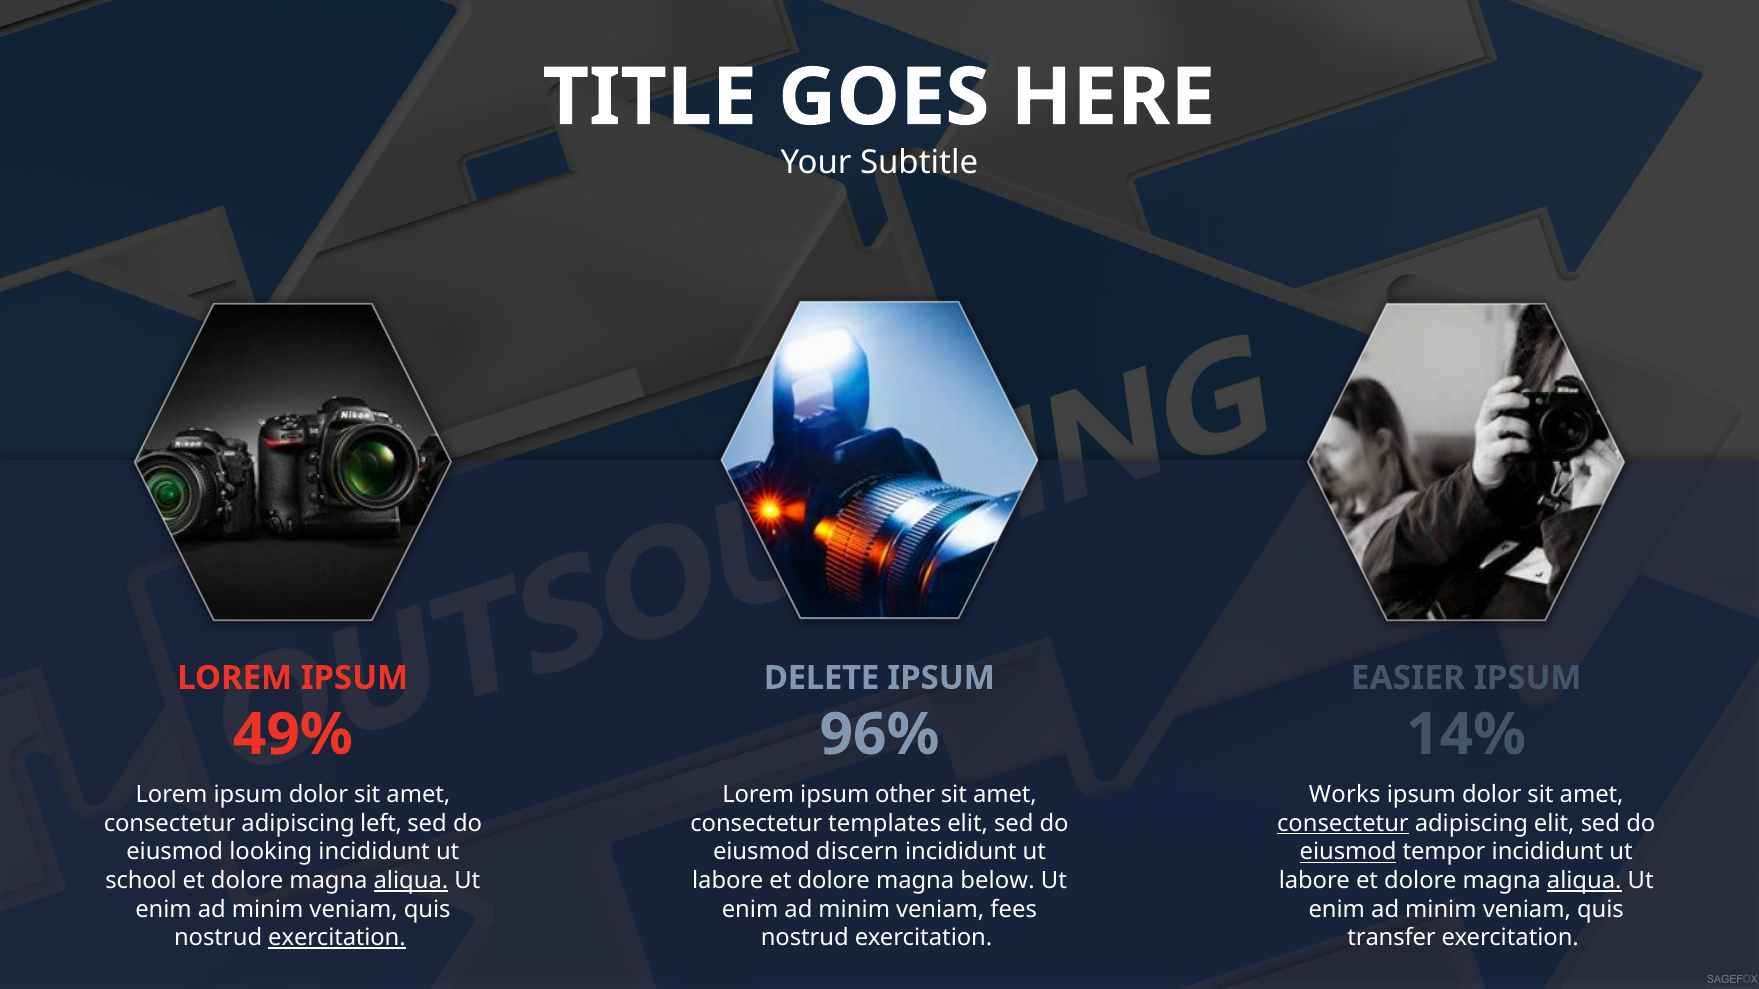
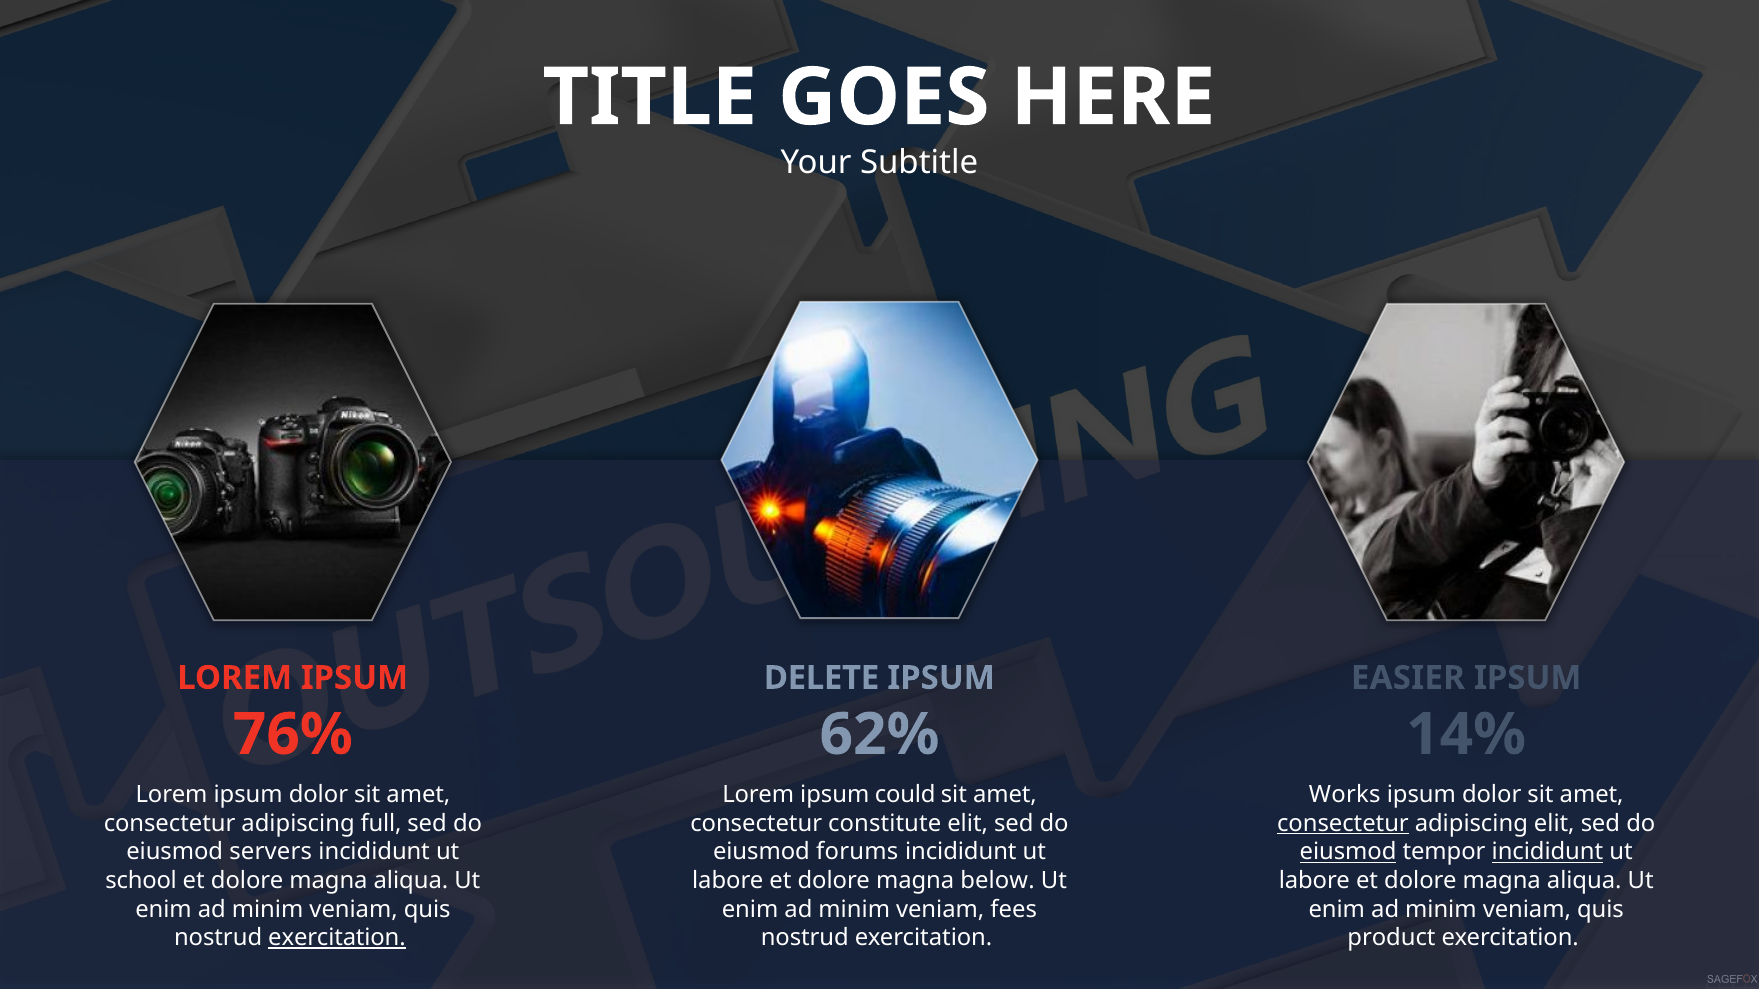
49%: 49% -> 76% (293, 735)
96%: 96% -> 62% (879, 735)
other: other -> could (905, 795)
left: left -> full (381, 824)
templates: templates -> constitute (885, 824)
looking: looking -> servers (271, 852)
discern: discern -> forums (857, 852)
incididunt underline: none -> present (1547, 852)
aliqua underline: present -> none (411, 881)
aliqua underline: present -> none (1584, 881)
transfer: transfer -> product (1392, 938)
